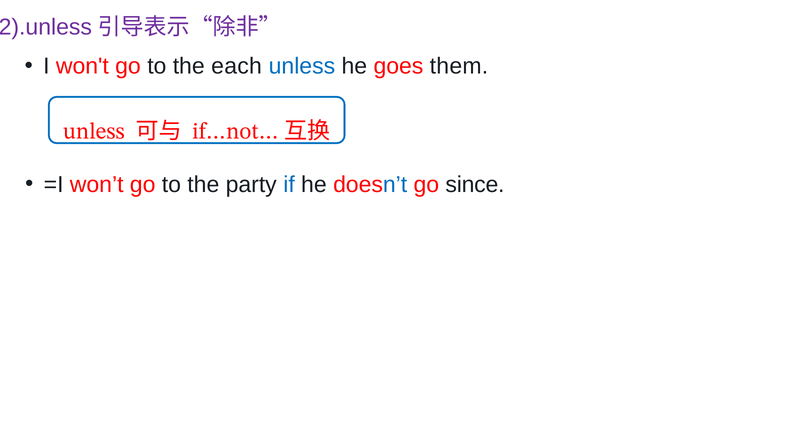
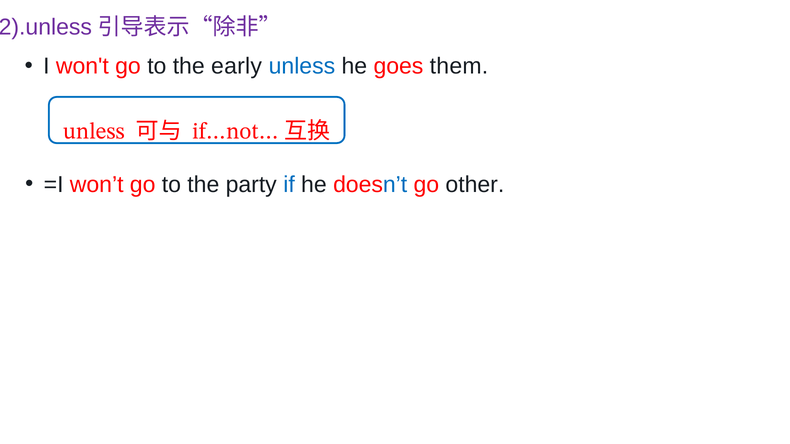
each: each -> early (237, 66)
since: since -> other (475, 185)
